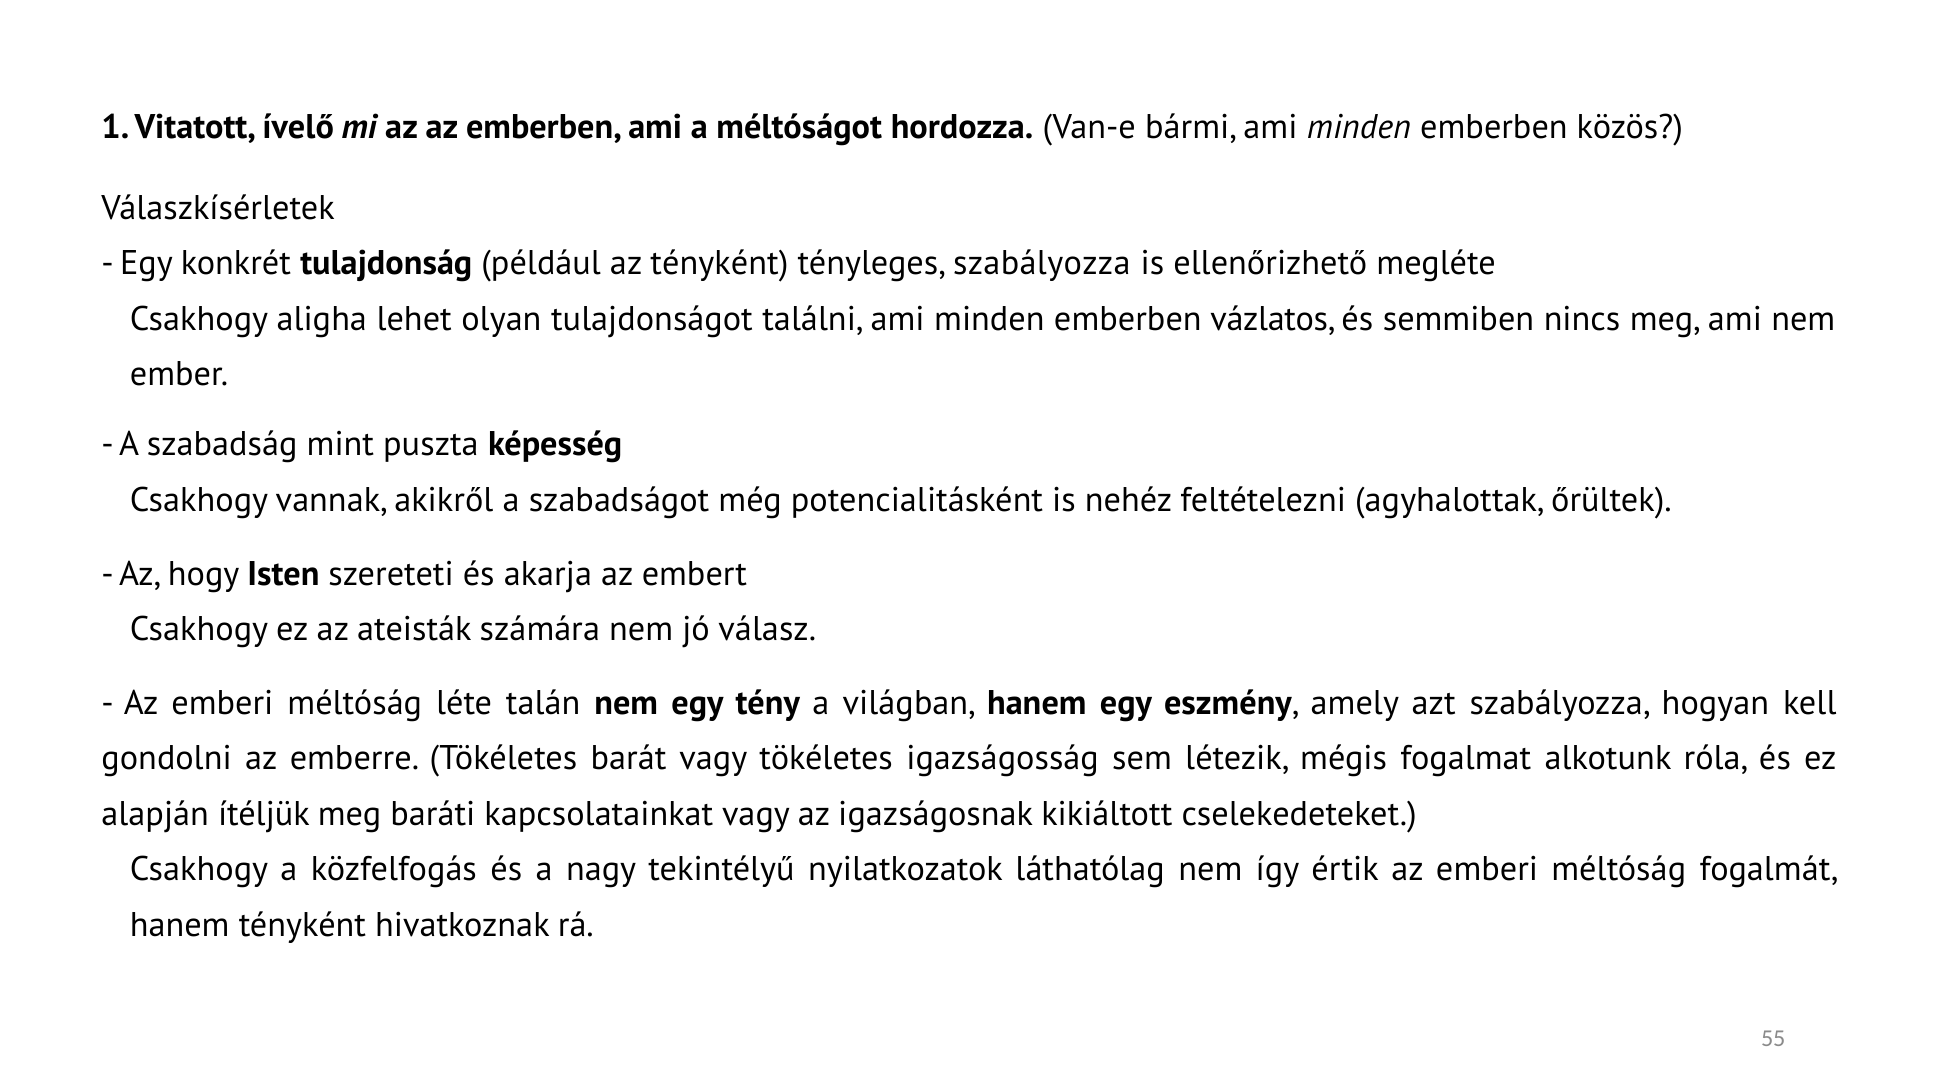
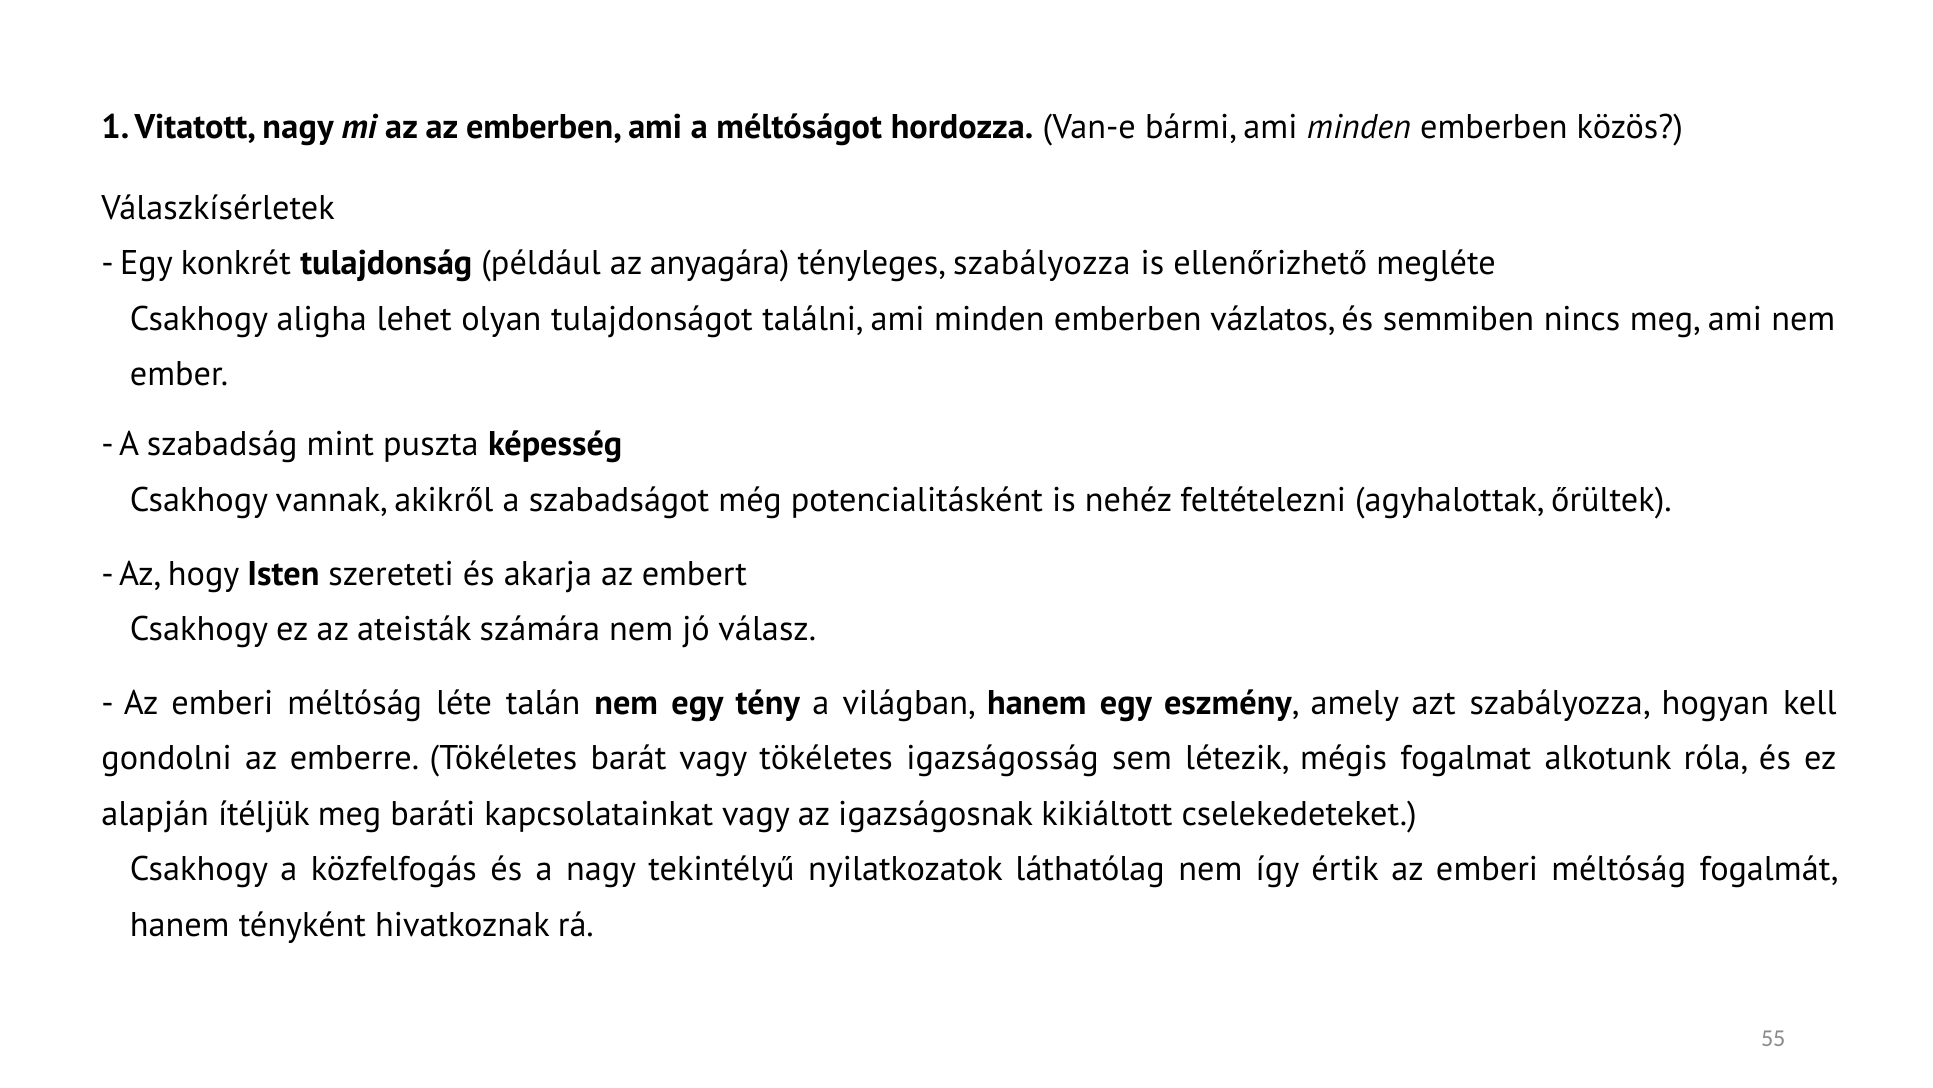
Vitatott ívelő: ívelő -> nagy (298, 127)
az tényként: tényként -> anyagára (720, 263)
